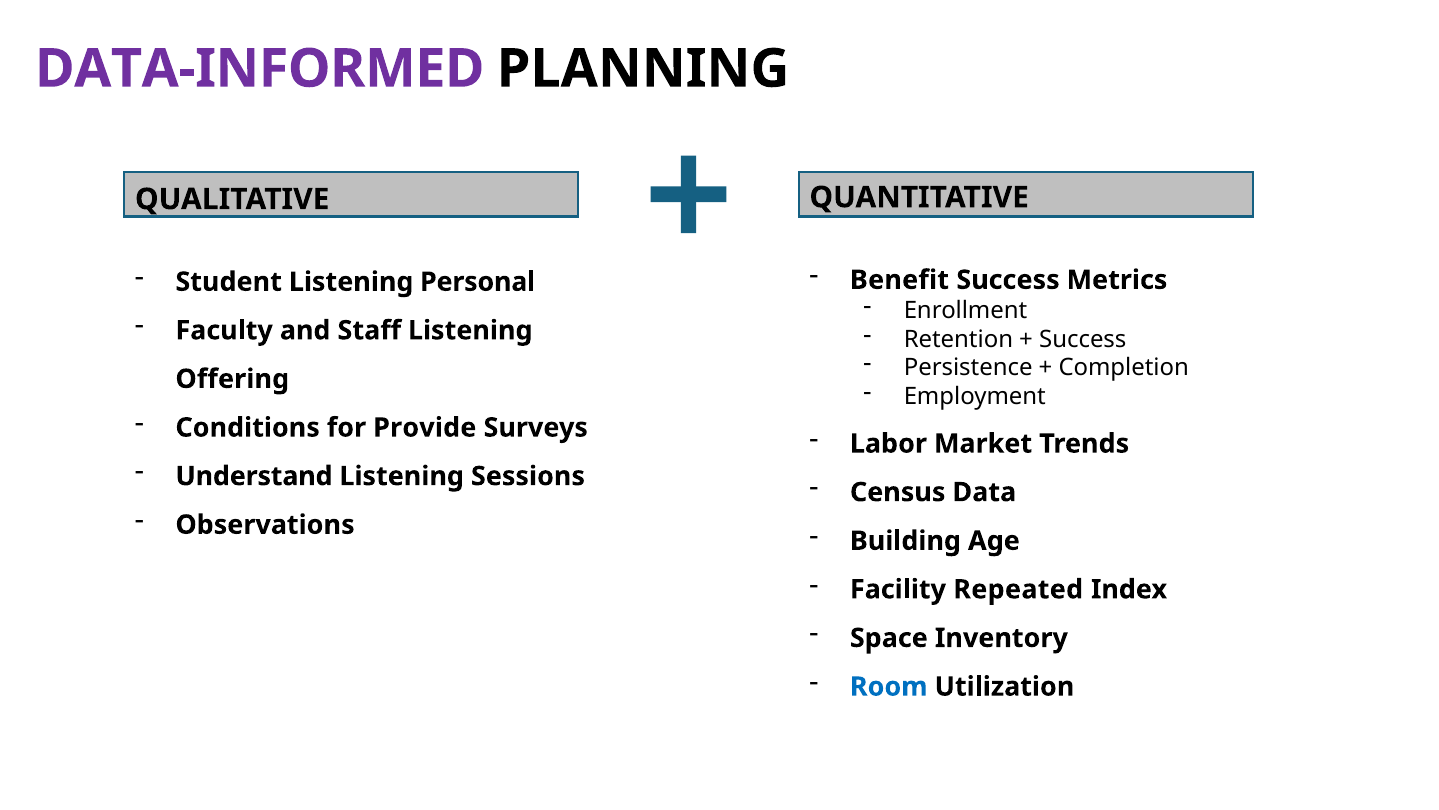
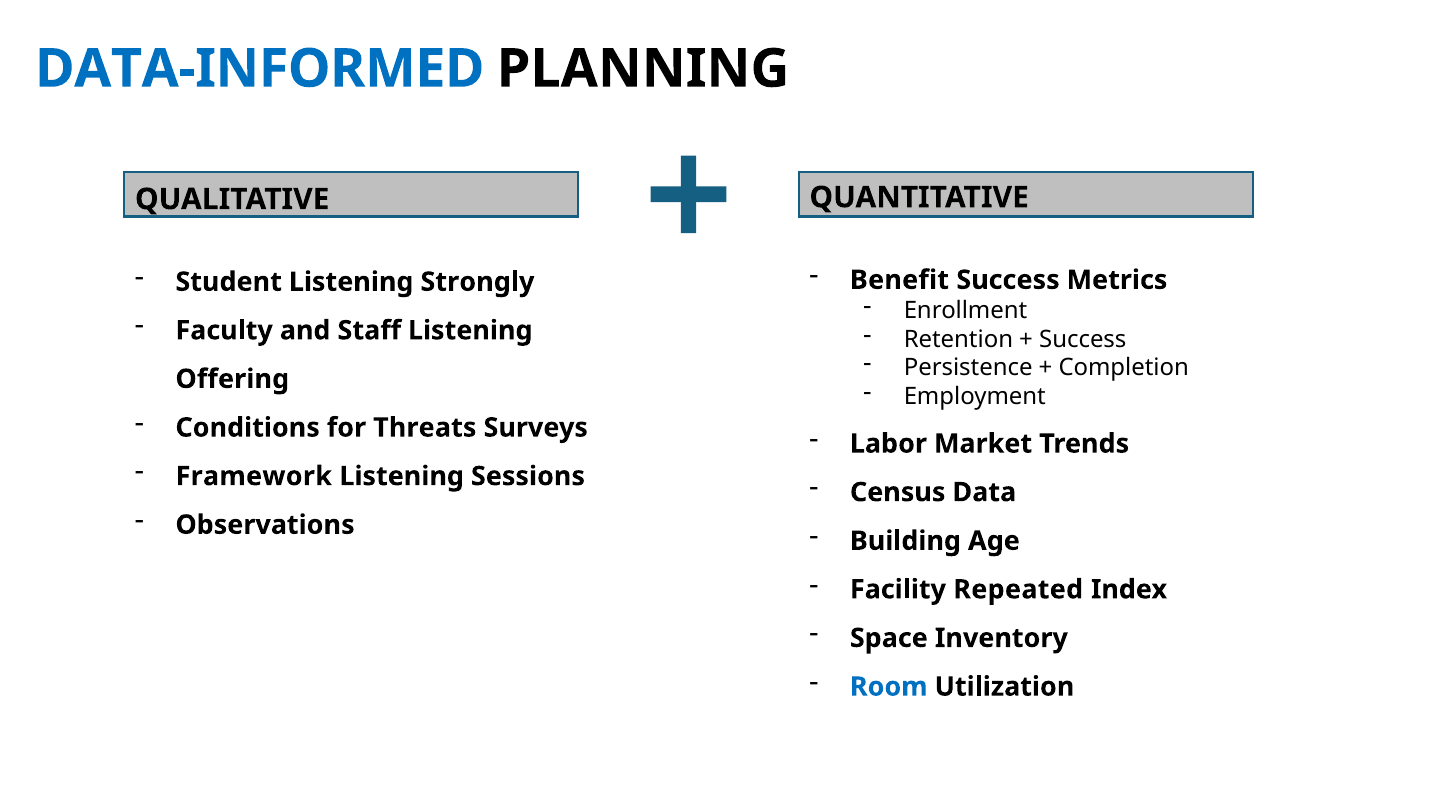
DATA-INFORMED colour: purple -> blue (260, 69)
Personal: Personal -> Strongly (477, 282)
Provide: Provide -> Threats (425, 427)
Understand: Understand -> Framework (254, 476)
